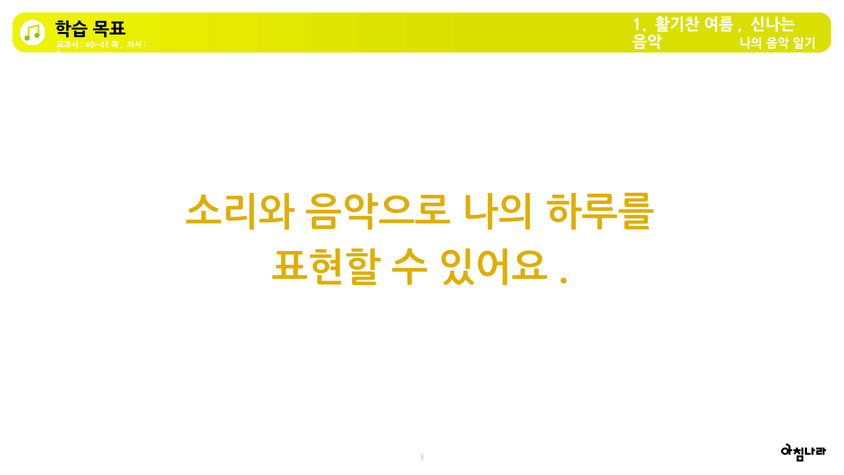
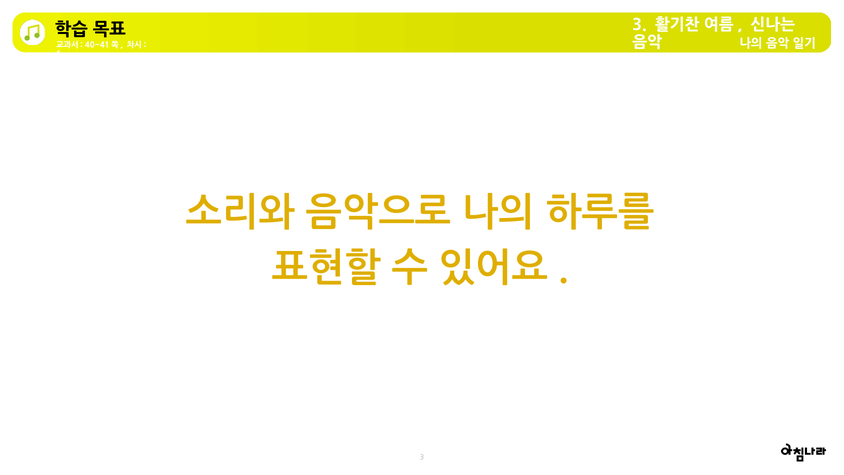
1: 1 -> 3 (640, 25)
